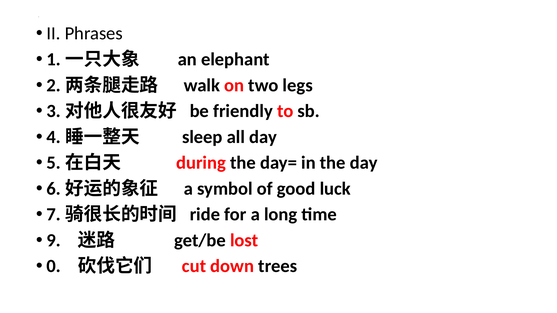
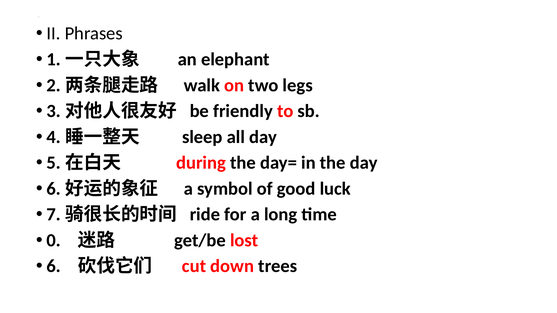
9: 9 -> 0 (54, 241)
0: 0 -> 6 (54, 266)
